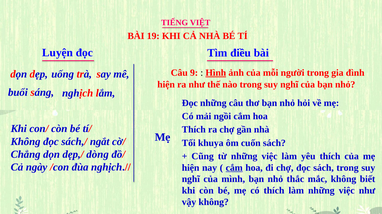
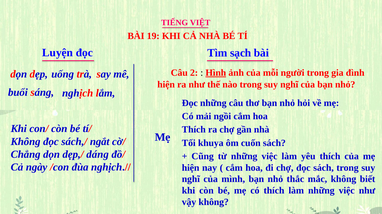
điều: điều -> sạch (241, 53)
9: 9 -> 2 (194, 73)
dòng: dòng -> dáng (98, 155)
cắm underline: present -> none (234, 168)
